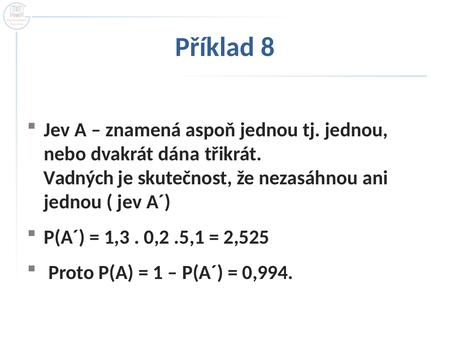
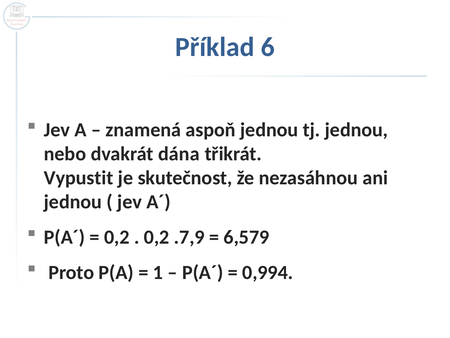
8: 8 -> 6 (268, 47)
Vadných: Vadných -> Vypustit (79, 178)
1,3: 1,3 -> 0,2 (117, 237)
.5,1: .5,1 -> .7,9 (189, 237)
2,525: 2,525 -> 6,579 (246, 237)
